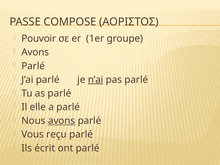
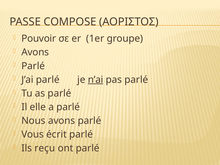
avons underline: present -> none (62, 121)
reçu: reçu -> écrit (56, 134)
écrit: écrit -> reçu (45, 148)
